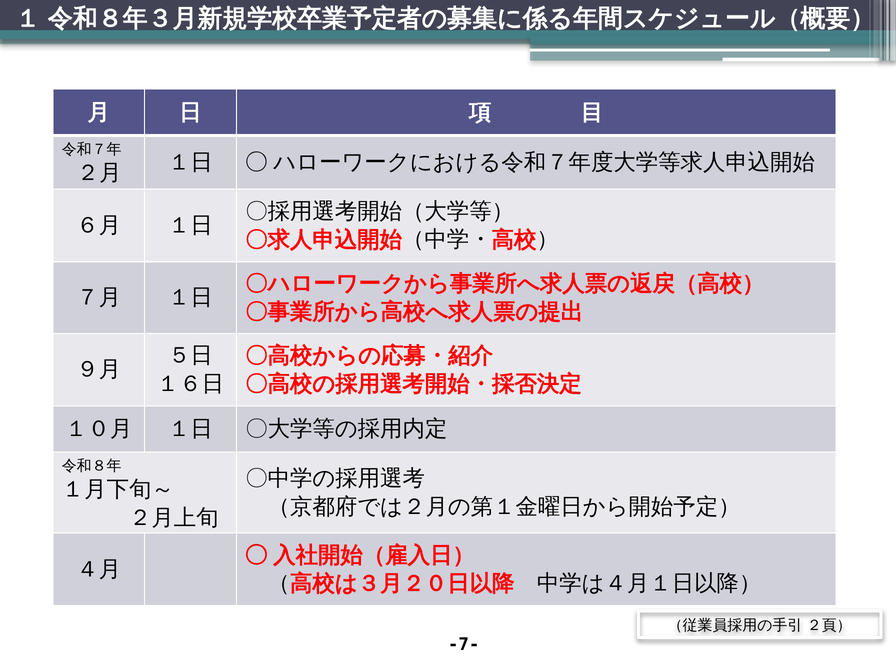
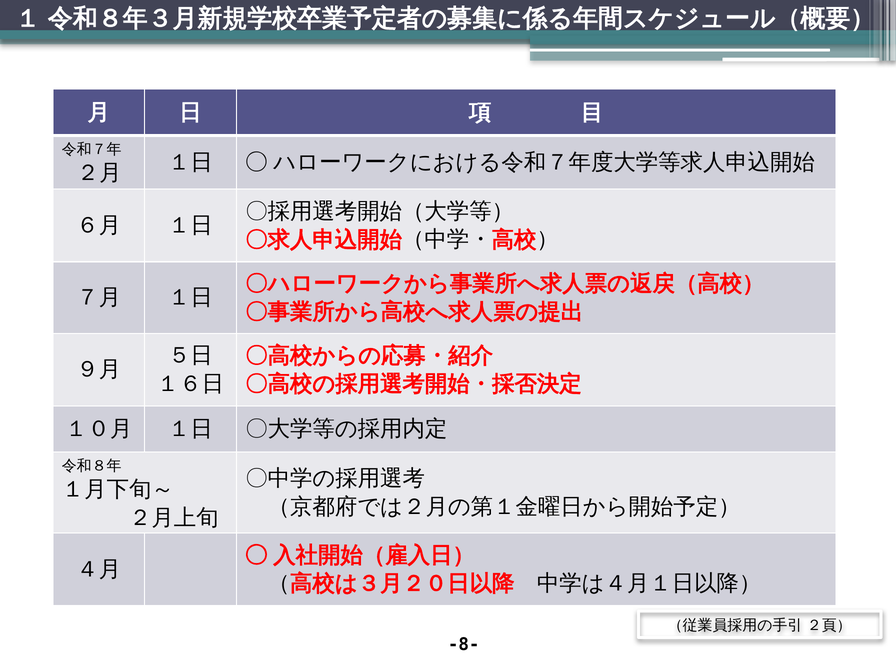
-7-: -7- -> -8- (464, 644)
